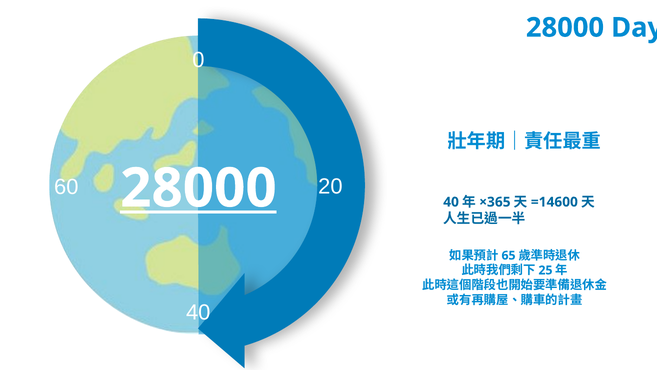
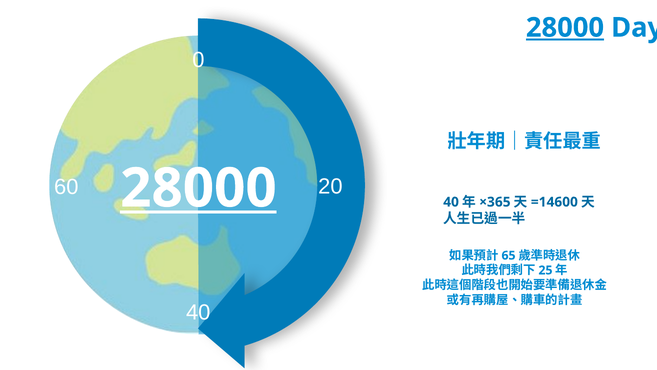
28000 underline: none -> present (565, 28)
